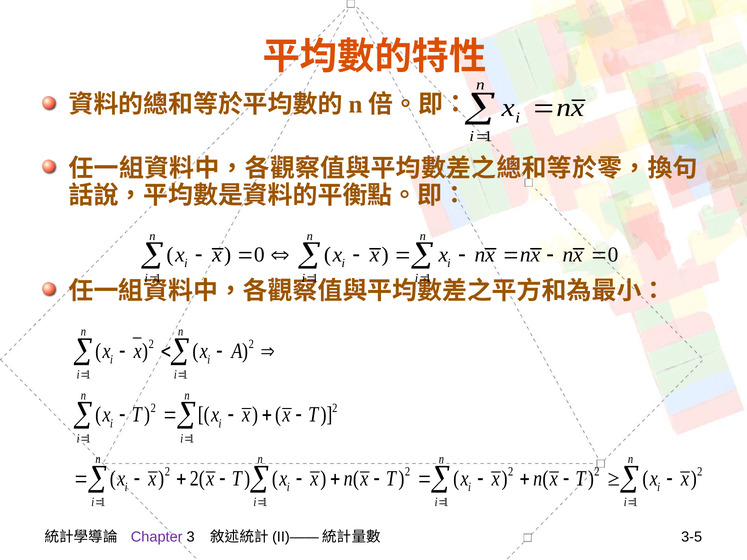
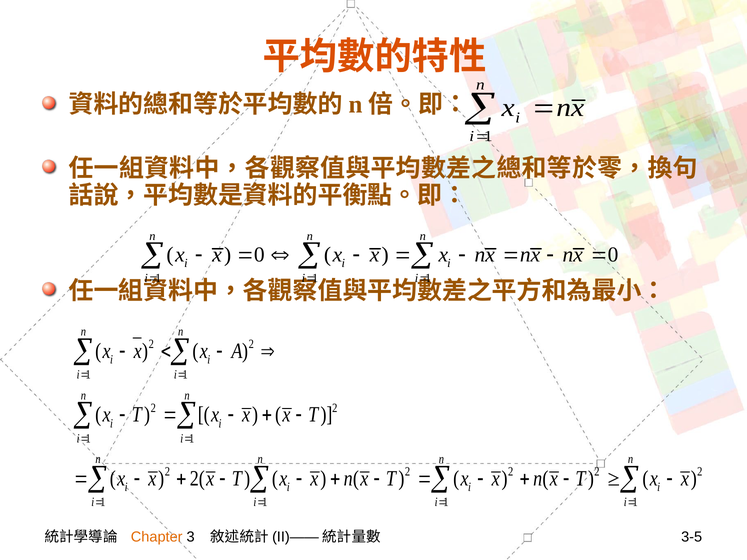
Chapter colour: purple -> orange (157, 537)
